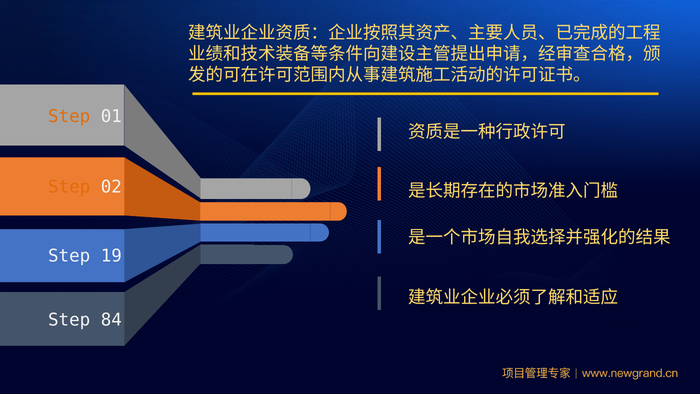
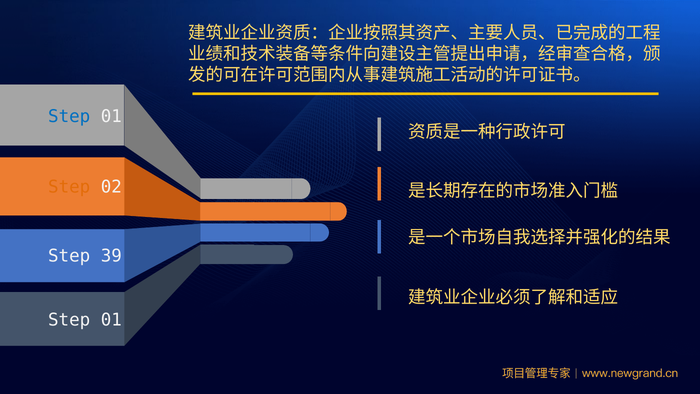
Step colour: orange -> blue (69, 116)
19: 19 -> 39 (111, 256)
84: 84 -> 01 (111, 320)
